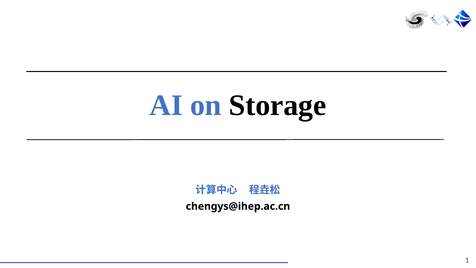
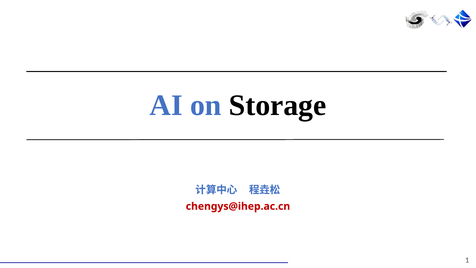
chengys@ihep.ac.cn colour: black -> red (238, 206)
